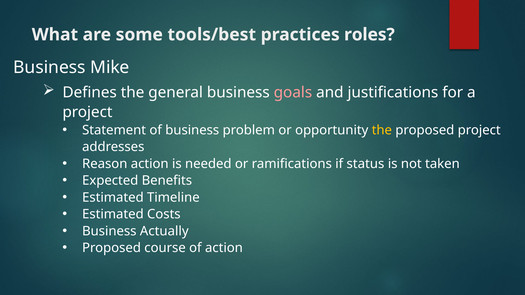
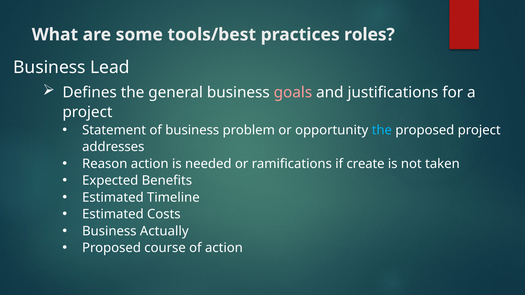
Mike: Mike -> Lead (110, 67)
the colour: yellow -> light blue (382, 130)
status: status -> create (366, 164)
